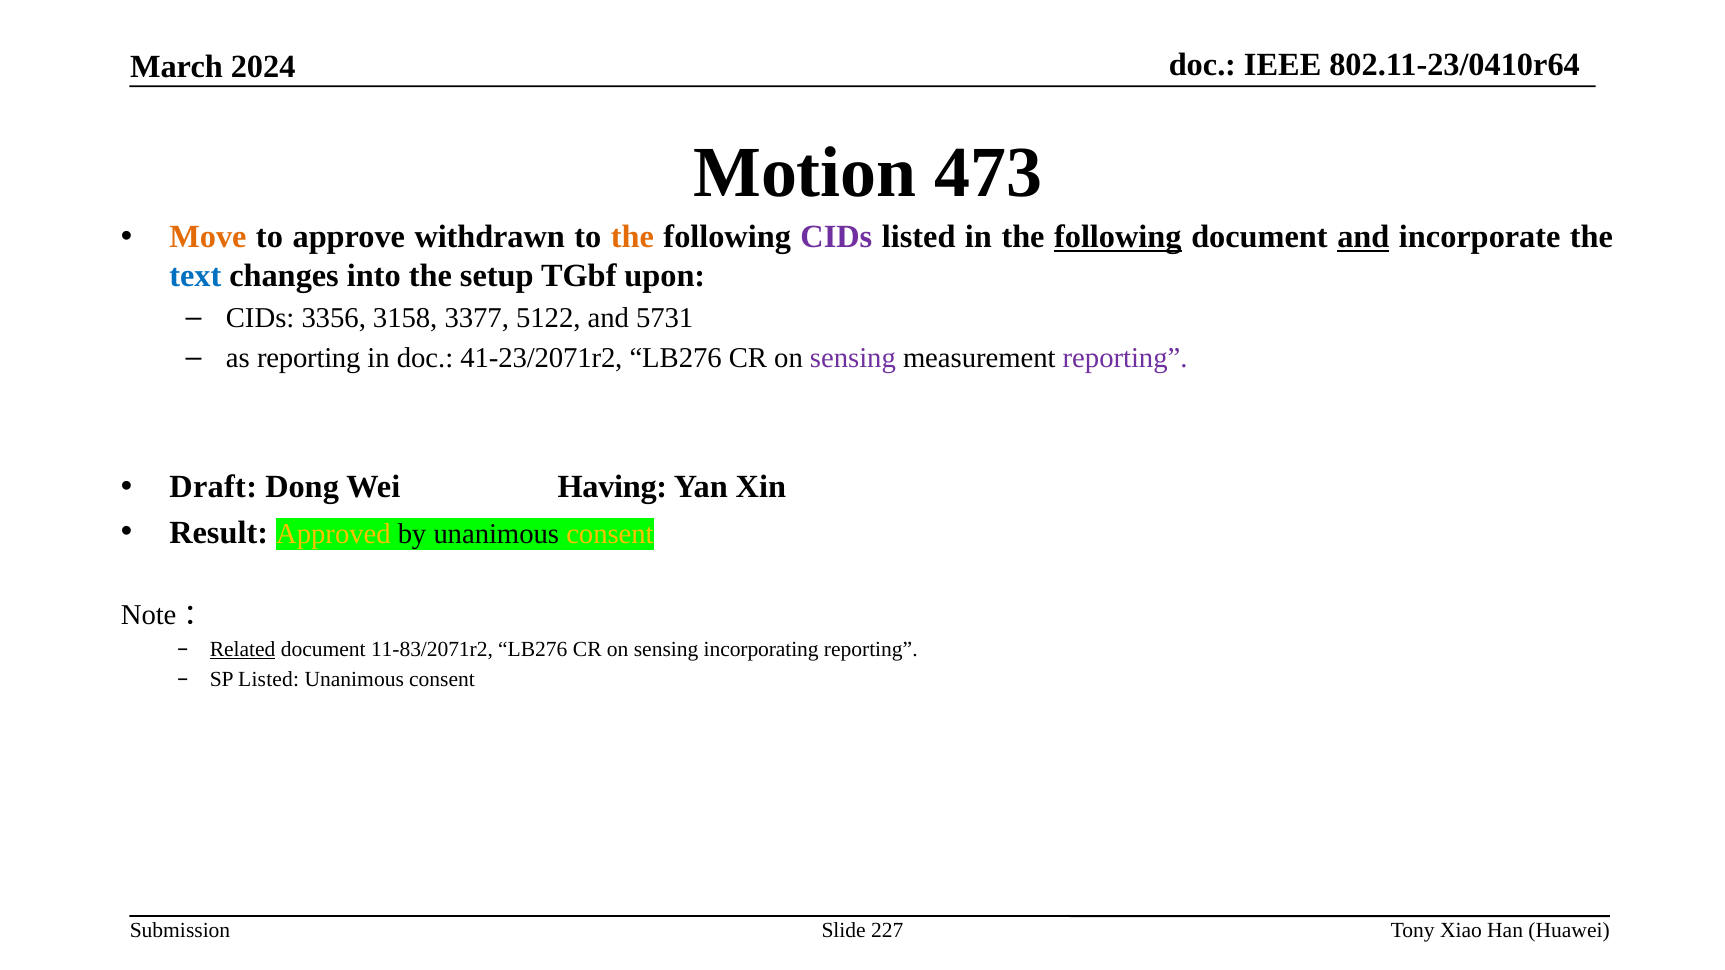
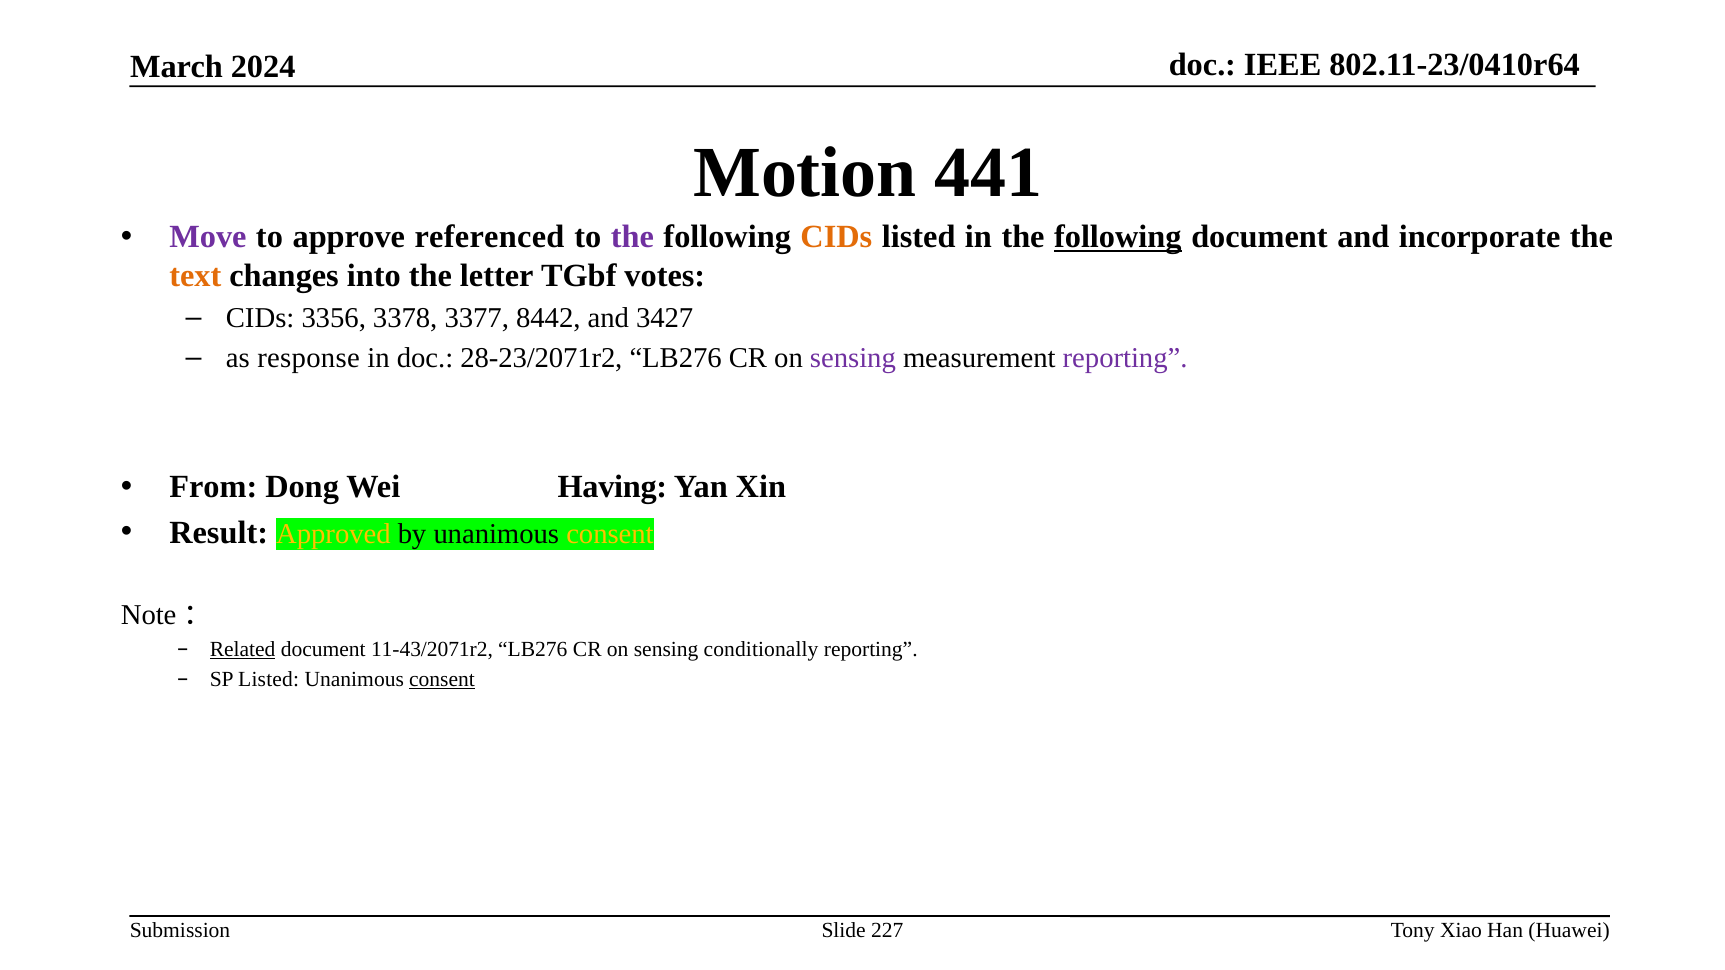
473: 473 -> 441 (988, 173)
Move colour: orange -> purple (208, 237)
withdrawn: withdrawn -> referenced (490, 237)
the colour: orange -> purple (632, 237)
CIDs colour: purple -> orange (836, 237)
and underline: present -> none (1363, 237)
text colour: blue -> orange (195, 276)
setup: setup -> letter (497, 276)
upon: upon -> votes (665, 276)
3158: 3158 -> 3378 (405, 318)
5122: 5122 -> 8442 (548, 318)
5731: 5731 -> 3427 (665, 318)
as reporting: reporting -> response (309, 359)
41-23/2071r2: 41-23/2071r2 -> 28-23/2071r2 (541, 359)
Draft: Draft -> From (213, 487)
11-83/2071r2: 11-83/2071r2 -> 11-43/2071r2 (432, 649)
incorporating: incorporating -> conditionally (761, 649)
consent underline: none -> present (442, 679)
